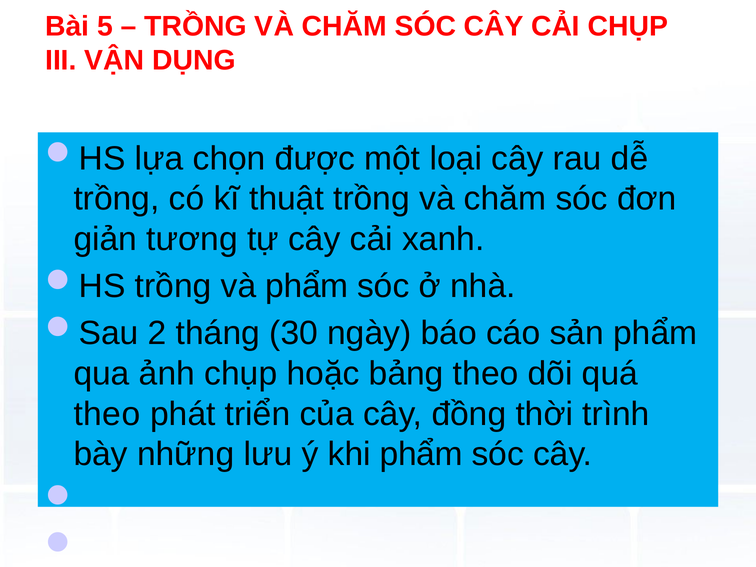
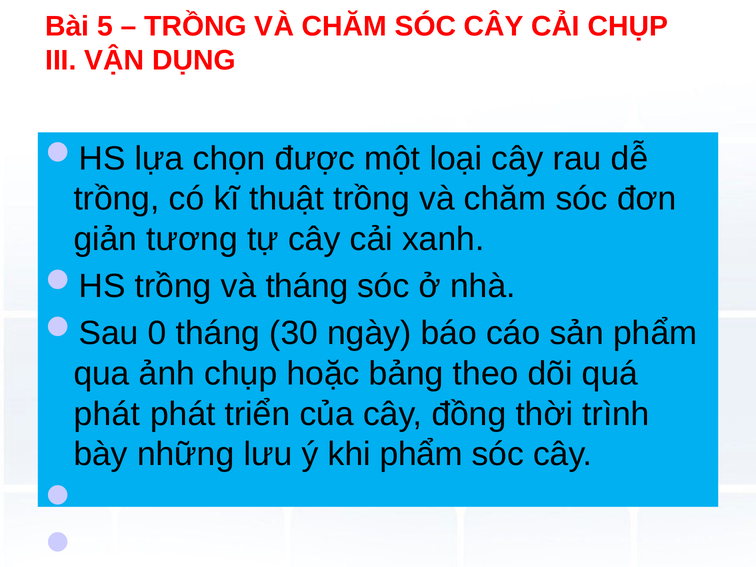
và phẩm: phẩm -> tháng (307, 286)
2: 2 -> 0 (157, 333)
theo: theo -> phát (107, 414)
